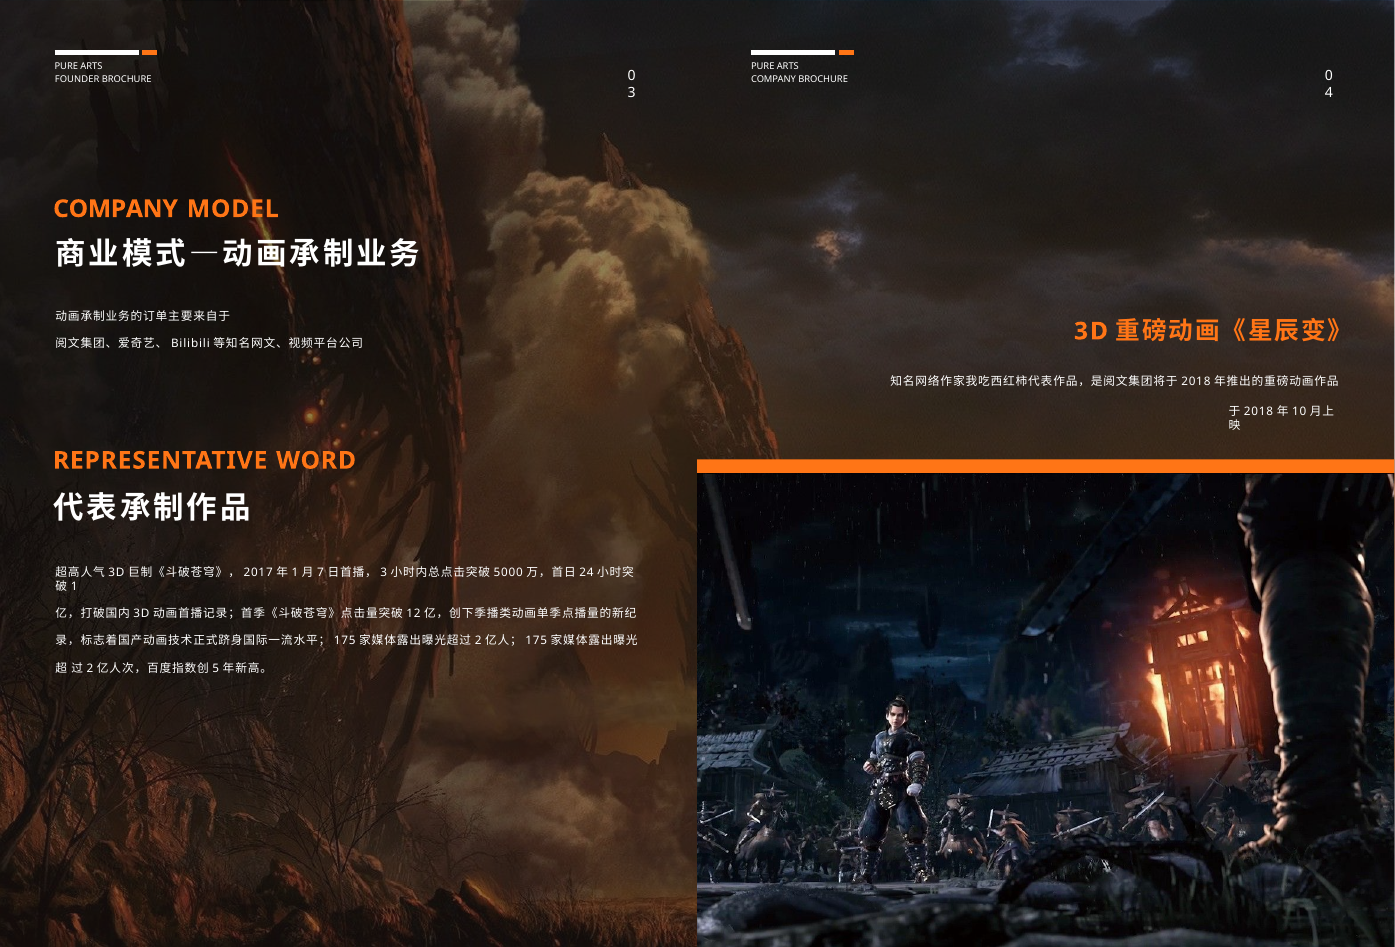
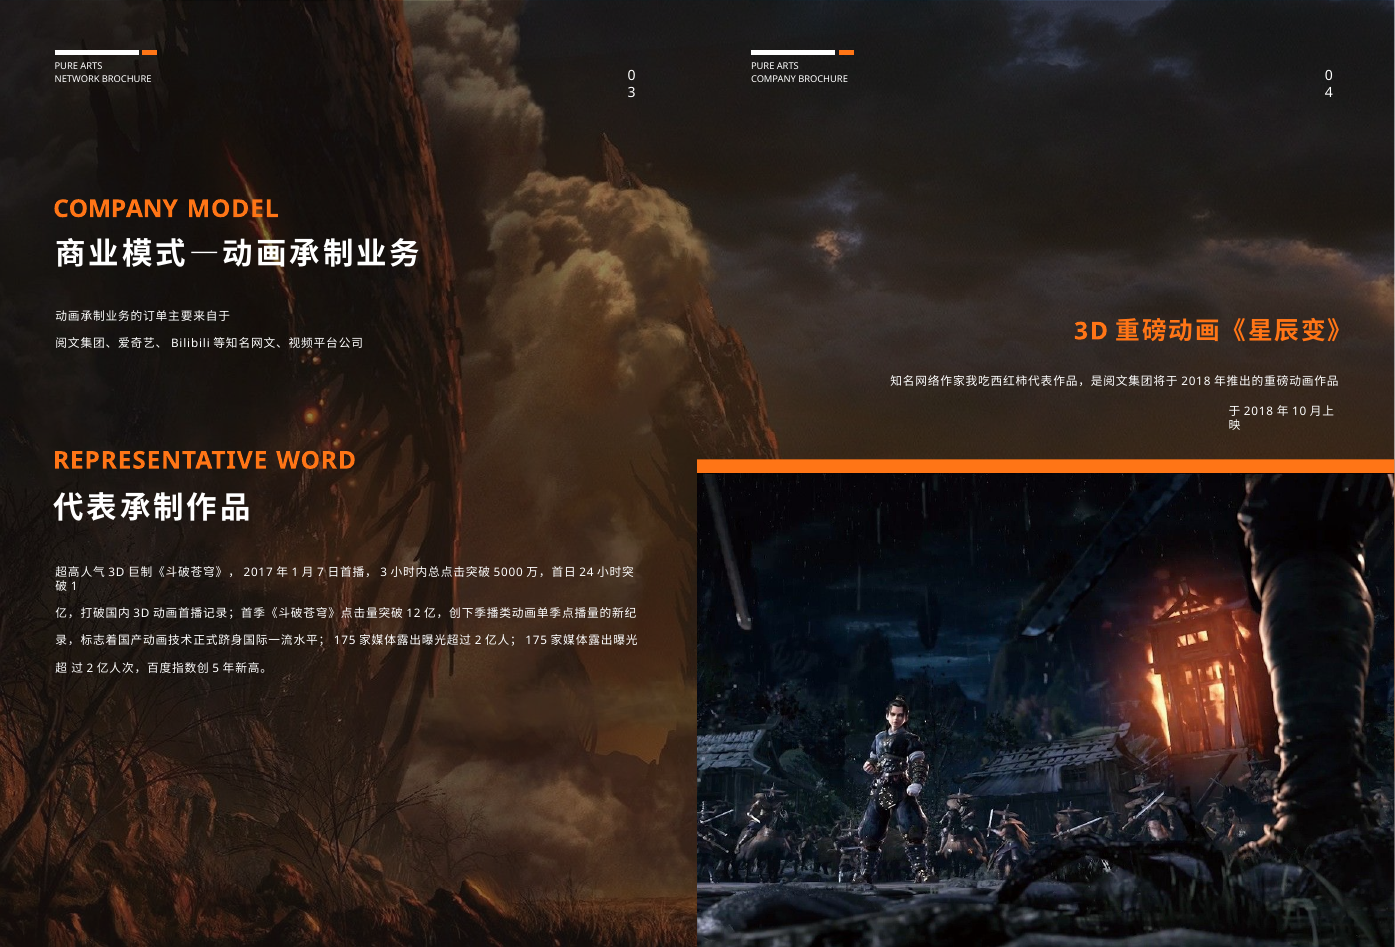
FOUNDER: FOUNDER -> NETWORK (77, 79)
